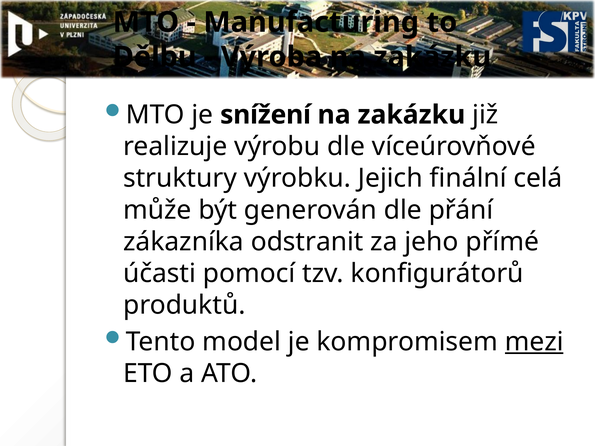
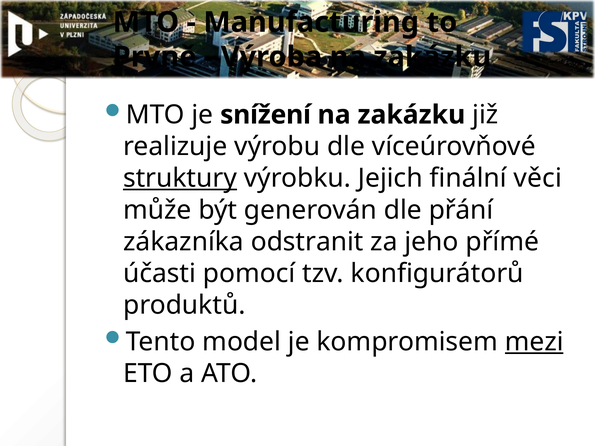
Dělbu: Dělbu -> Prvně (155, 57)
struktury underline: none -> present (180, 178)
celá: celá -> věci (538, 178)
